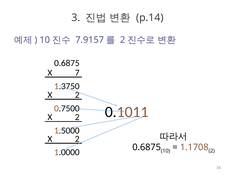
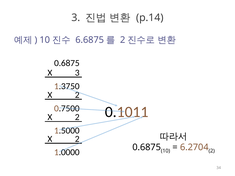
7.9157: 7.9157 -> 6.6875 (90, 40)
X 7: 7 -> 3 (77, 73)
1.1708: 1.1708 -> 6.2704 (194, 147)
